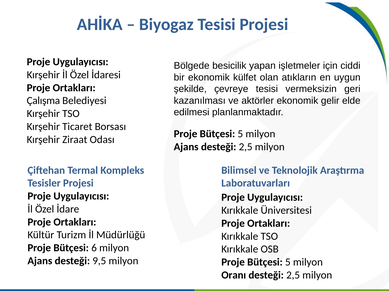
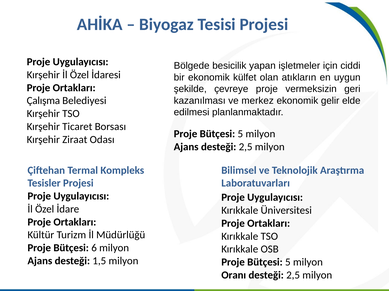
çevreye tesisi: tesisi -> proje (267, 89)
aktörler: aktörler -> merkez (258, 101)
9,5: 9,5 -> 1,5 (99, 261)
